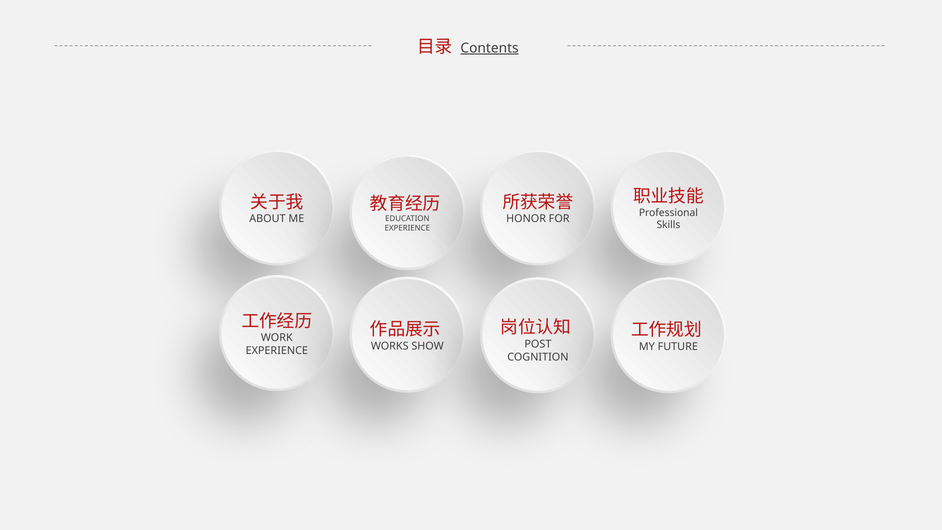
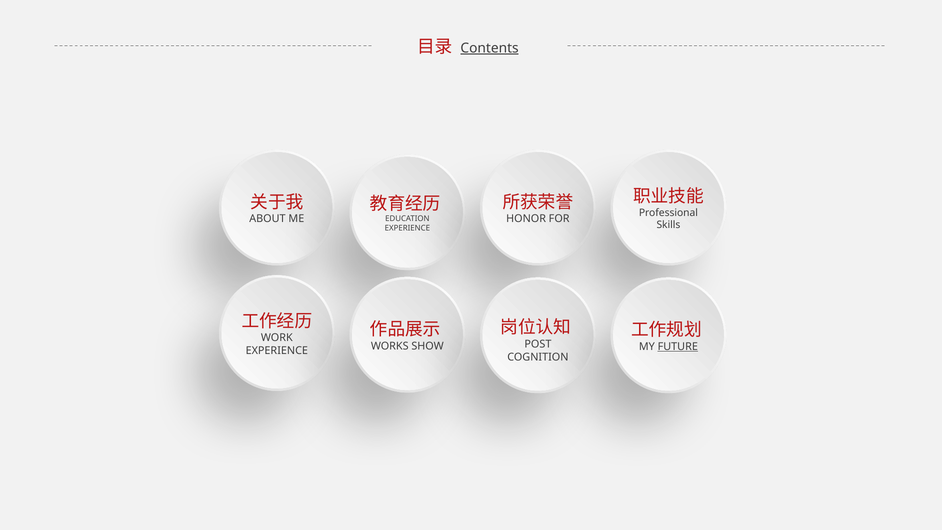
FUTURE underline: none -> present (678, 347)
